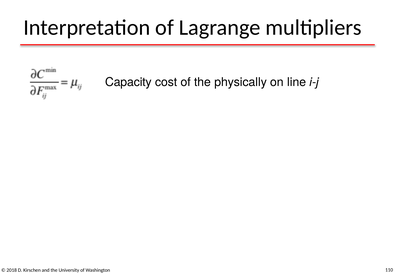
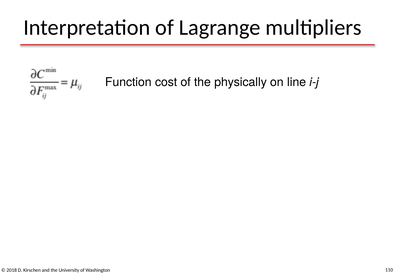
Capacity: Capacity -> Function (128, 82)
